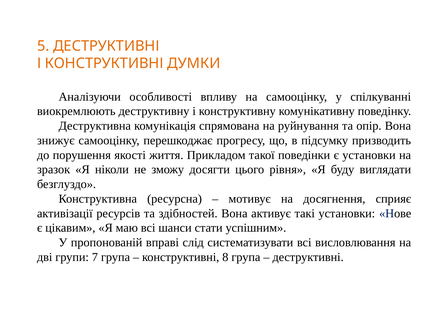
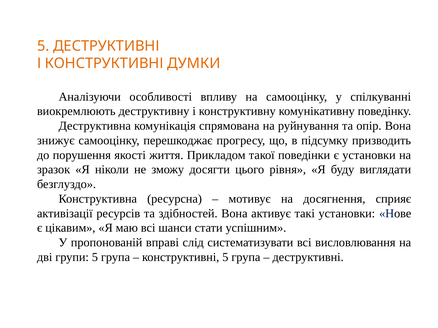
групи 7: 7 -> 5 (95, 258)
конструктивні 8: 8 -> 5 (225, 258)
